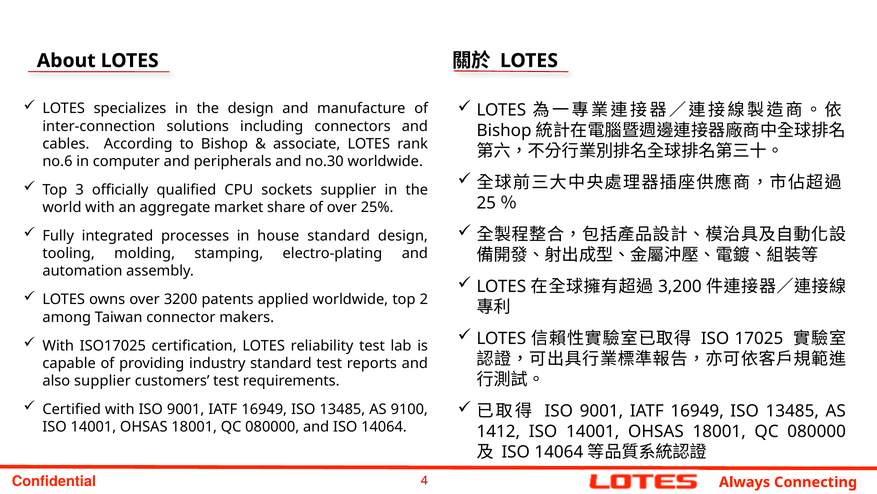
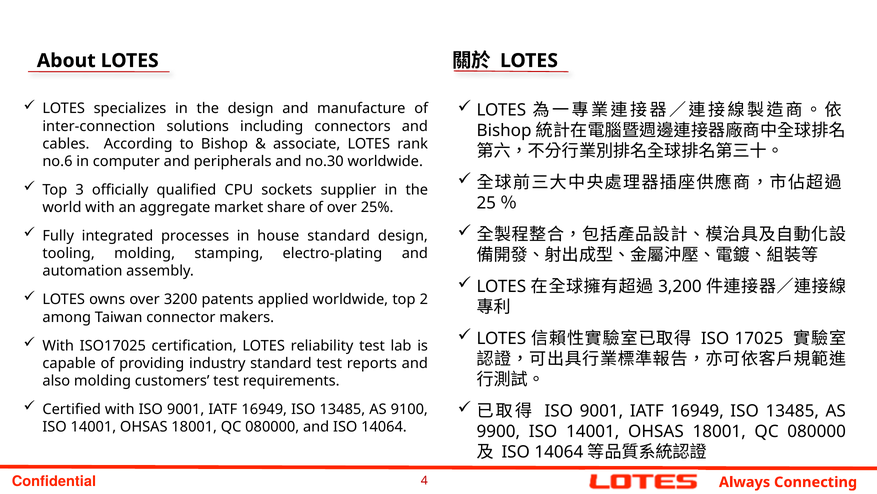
also supplier: supplier -> molding (103, 380)
1412: 1412 -> 9900 (498, 431)
